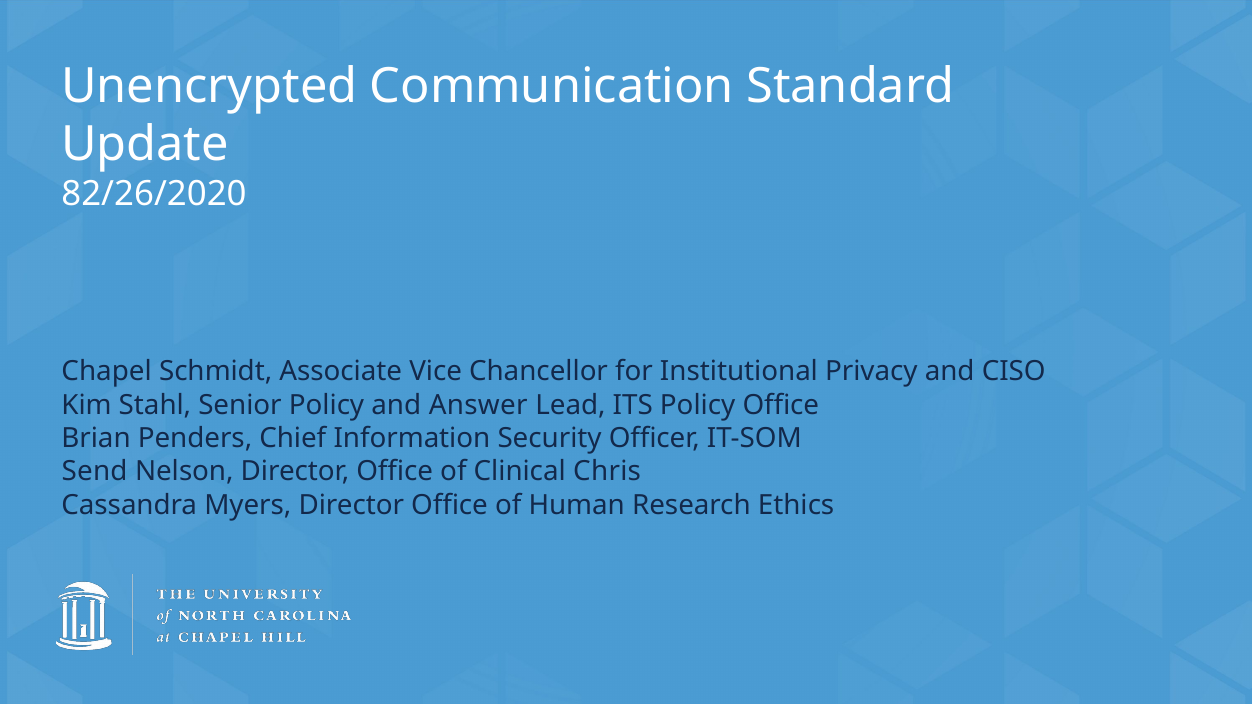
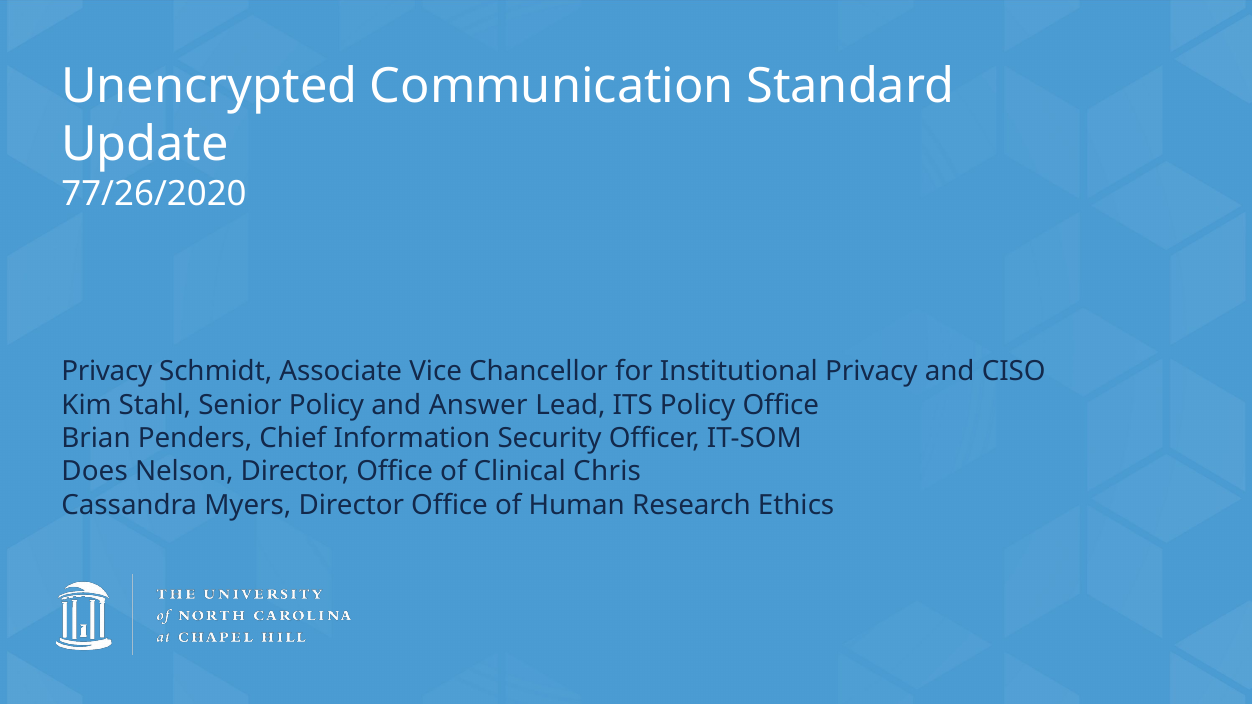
82/26/2020: 82/26/2020 -> 77/26/2020 (154, 194)
Chapel: Chapel -> Privacy (107, 372)
Send: Send -> Does (95, 472)
